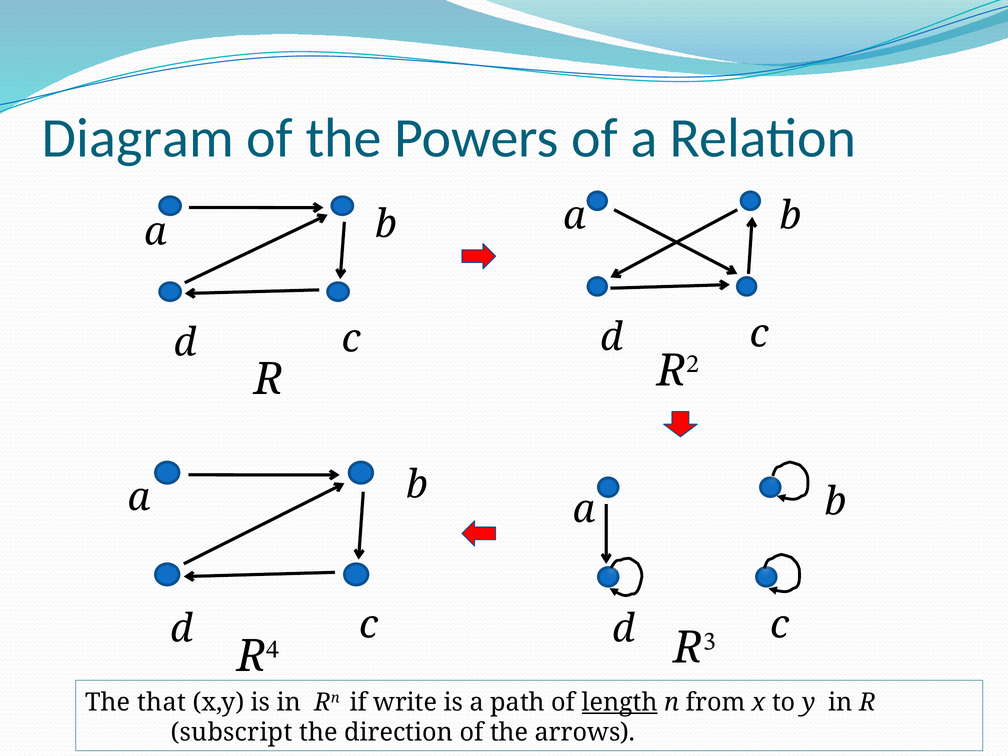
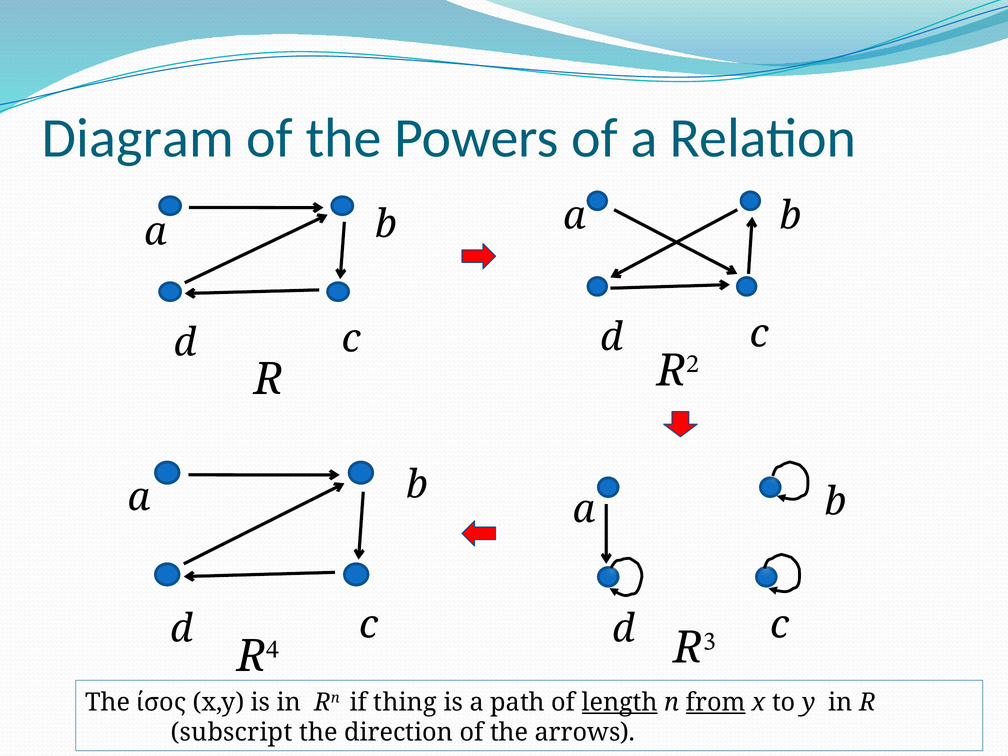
that: that -> ίσος (162, 702)
write: write -> thing (405, 702)
from underline: none -> present (716, 702)
